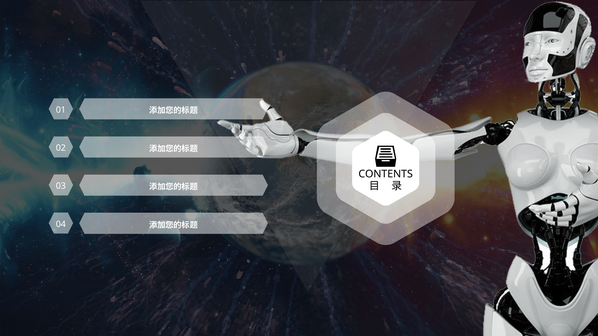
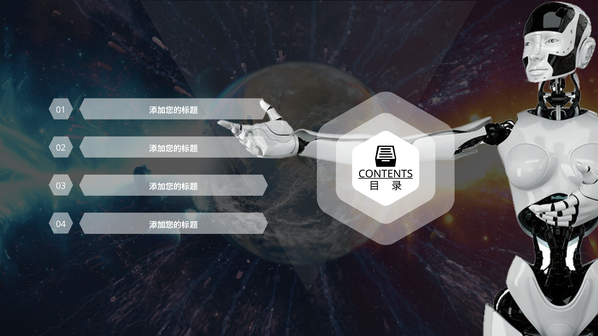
CONTENTS underline: none -> present (386, 174)
